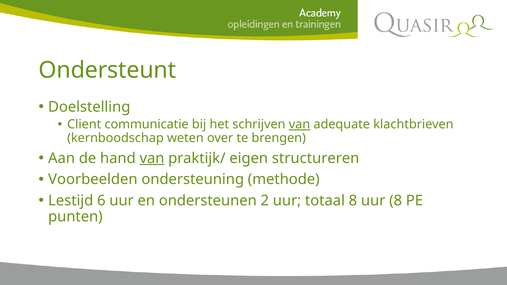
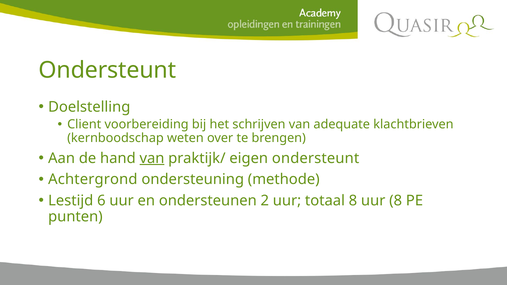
communicatie: communicatie -> voorbereiding (147, 124)
van underline: present -> none (299, 124)
eigen structureren: structureren -> ondersteunt (316, 158)
Voorbeelden: Voorbeelden -> Achtergrond (93, 179)
